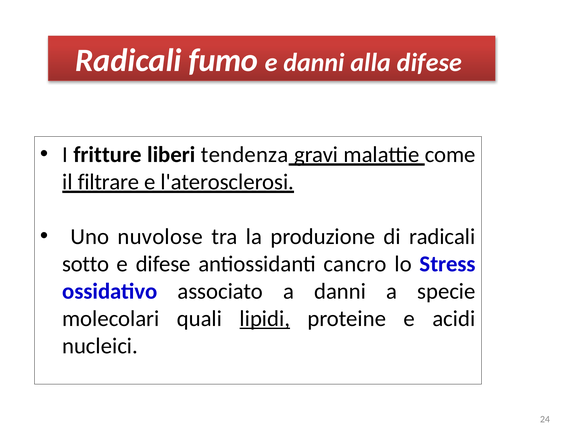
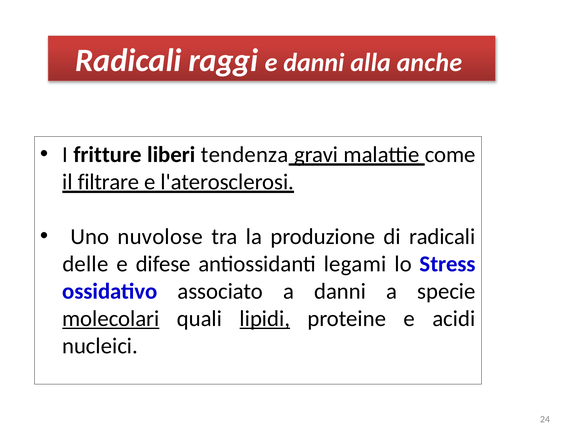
fumo: fumo -> raggi (223, 61)
alla difese: difese -> anche (429, 63)
sotto: sotto -> delle (85, 264)
cancro: cancro -> legami (355, 264)
molecolari underline: none -> present (111, 318)
